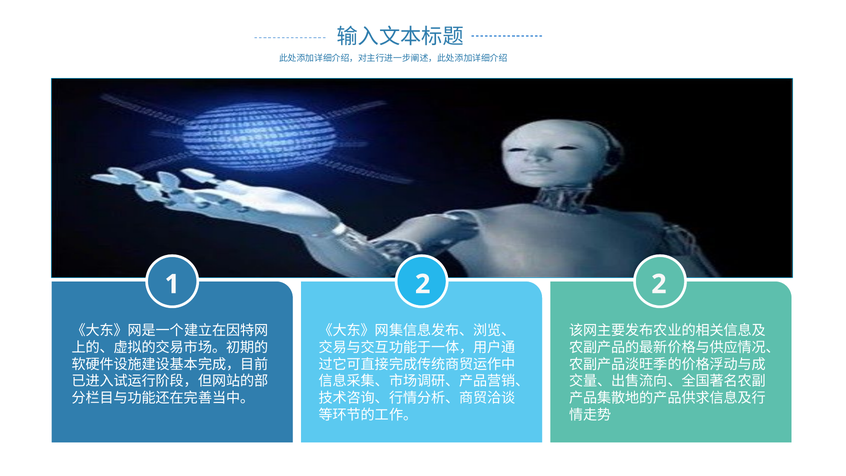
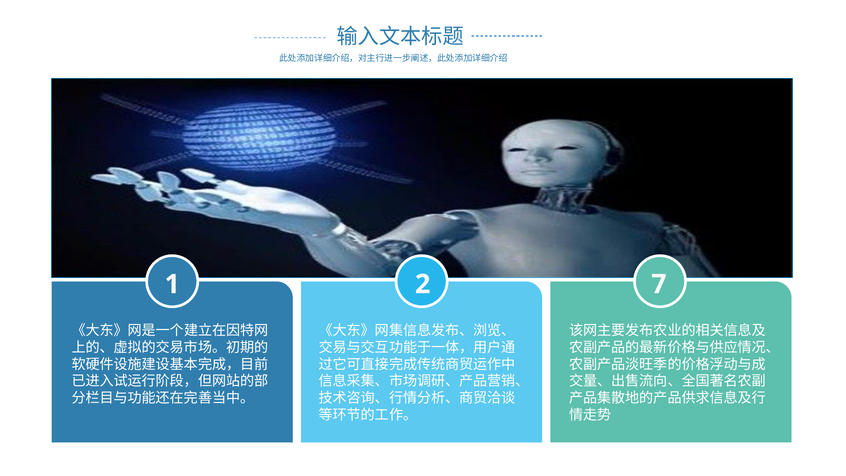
2 2: 2 -> 7 (659, 284)
